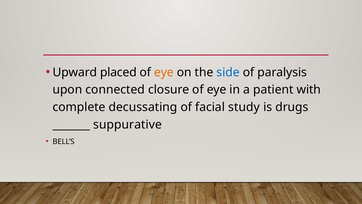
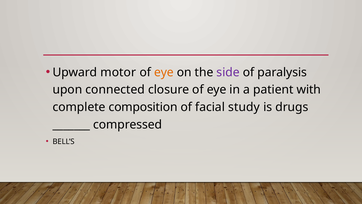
placed: placed -> motor (118, 72)
side colour: blue -> purple (228, 72)
decussating: decussating -> composition (143, 107)
suppurative: suppurative -> compressed (128, 124)
